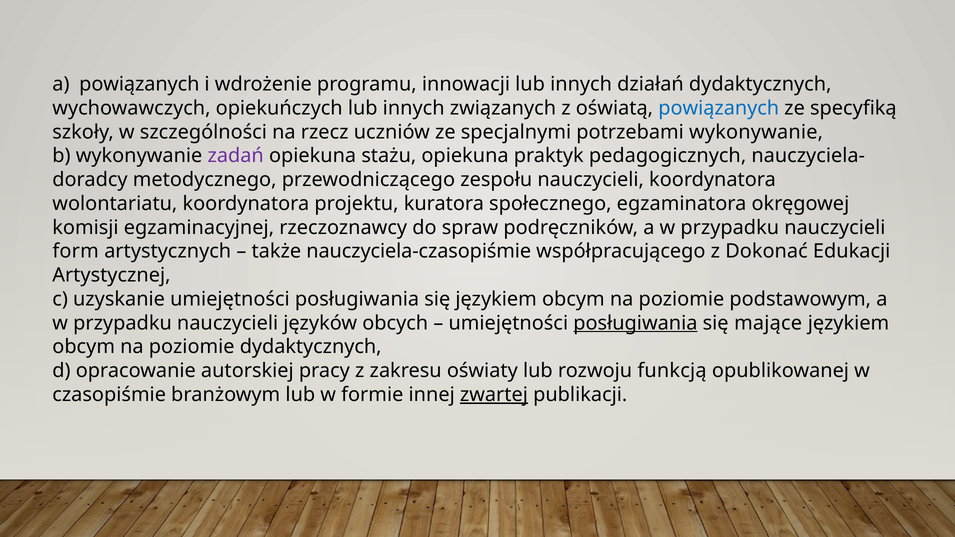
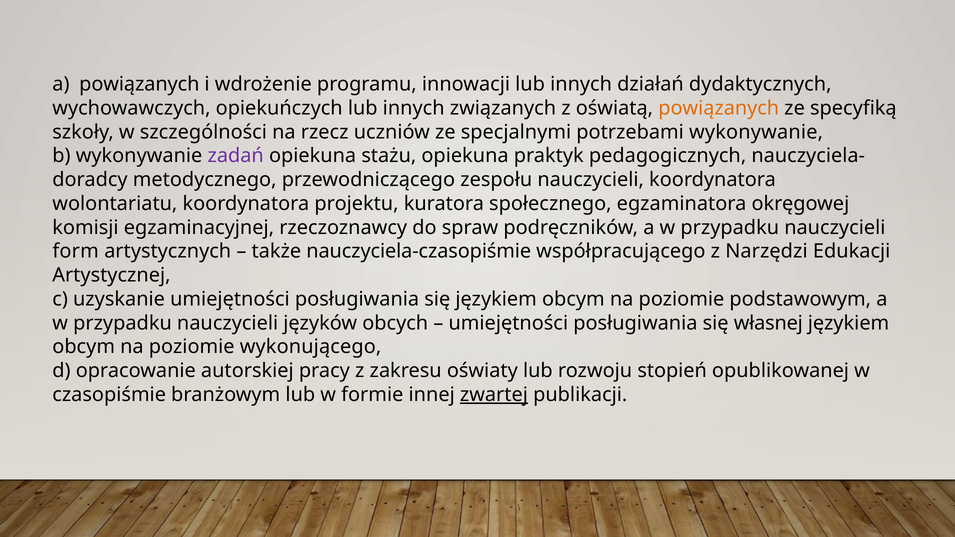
powiązanych colour: blue -> orange (719, 108)
Dokonać: Dokonać -> Narzędzi (766, 251)
posługiwania underline: present -> none (635, 323)
mające: mające -> własnej (768, 323)
poziomie dydaktycznych: dydaktycznych -> wykonującego (311, 347)
funkcją: funkcją -> stopień (672, 371)
